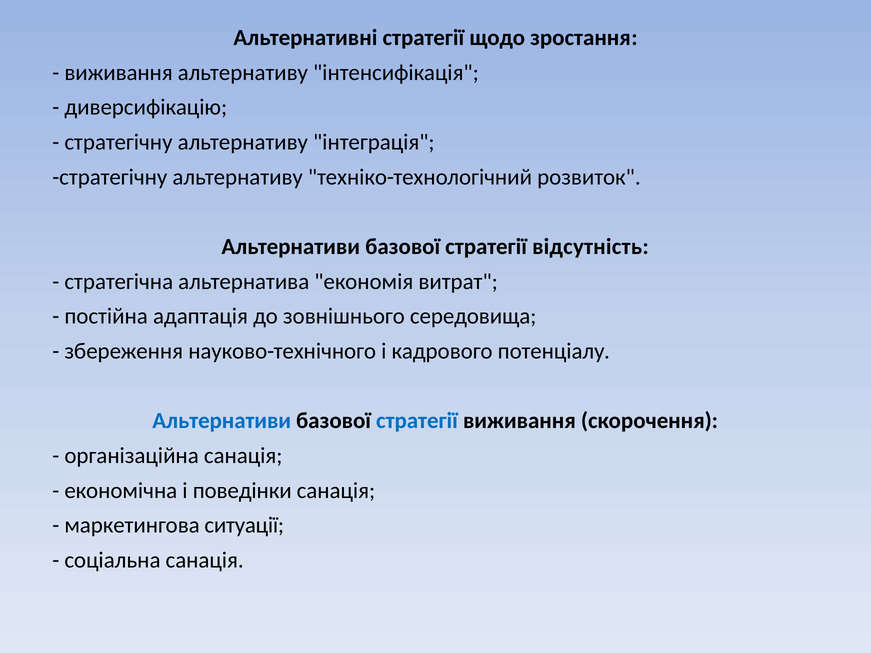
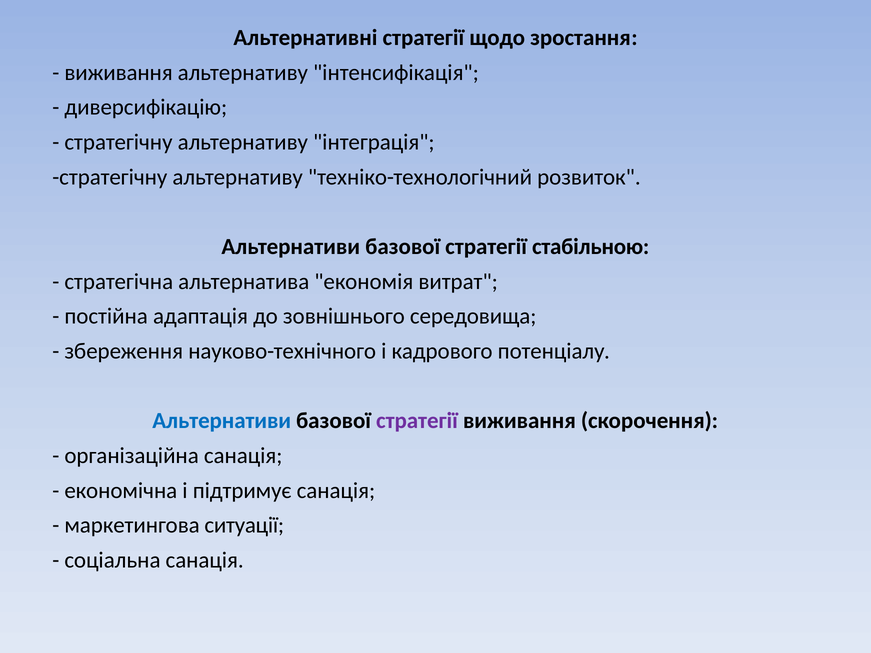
відсутність: відсутність -> стабільною (591, 247)
стратегії colour: blue -> purple (417, 421)
поведінки: поведінки -> підтримує (242, 491)
